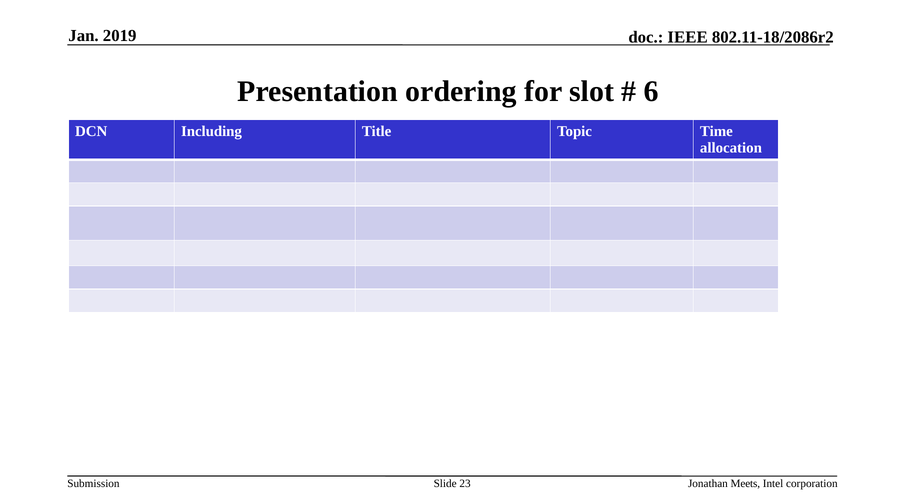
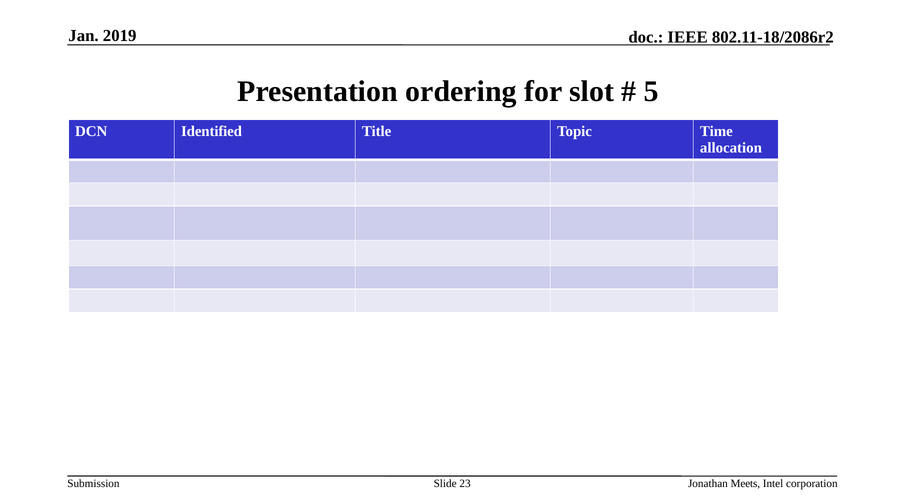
6: 6 -> 5 (651, 92)
Including: Including -> Identified (212, 132)
